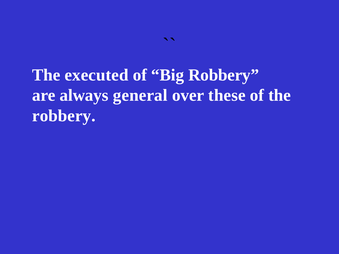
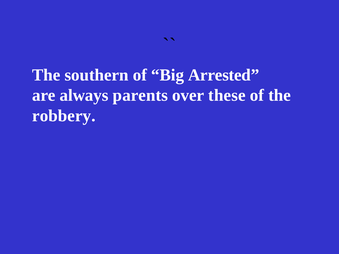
executed: executed -> southern (97, 75)
Big Robbery: Robbery -> Arrested (224, 75)
general: general -> parents (140, 96)
